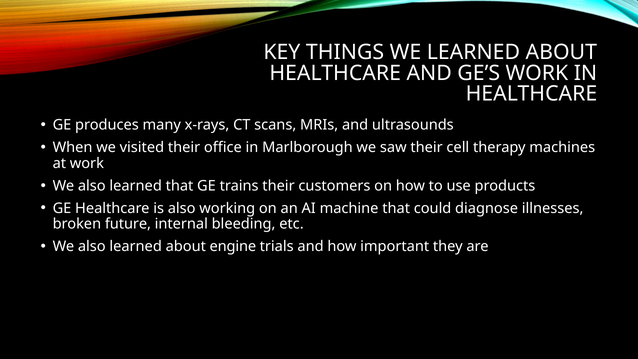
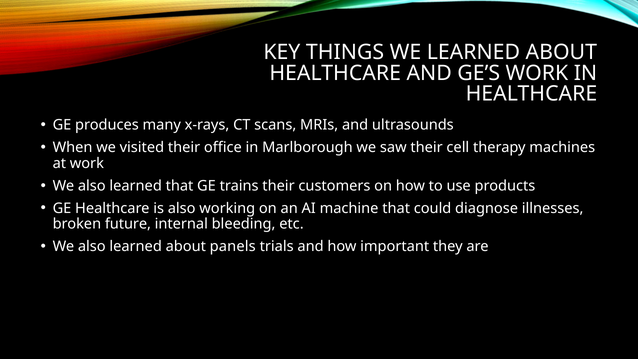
engine: engine -> panels (233, 246)
